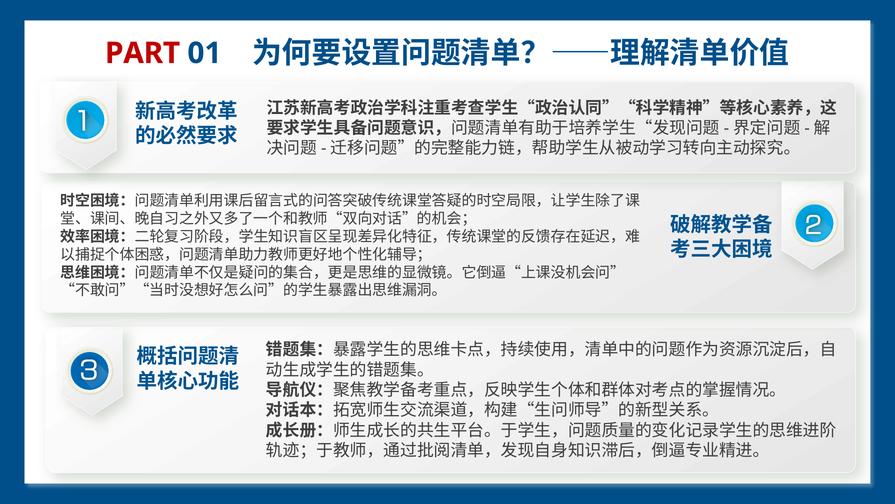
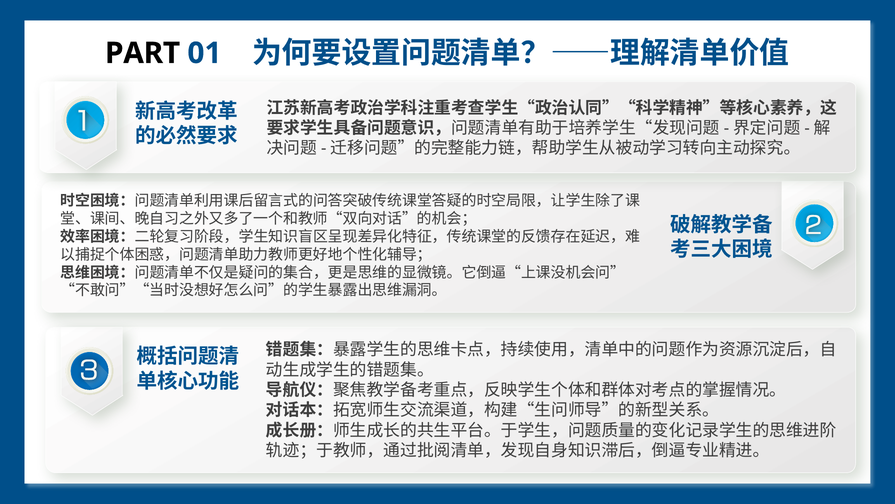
PART colour: red -> black (143, 53)
